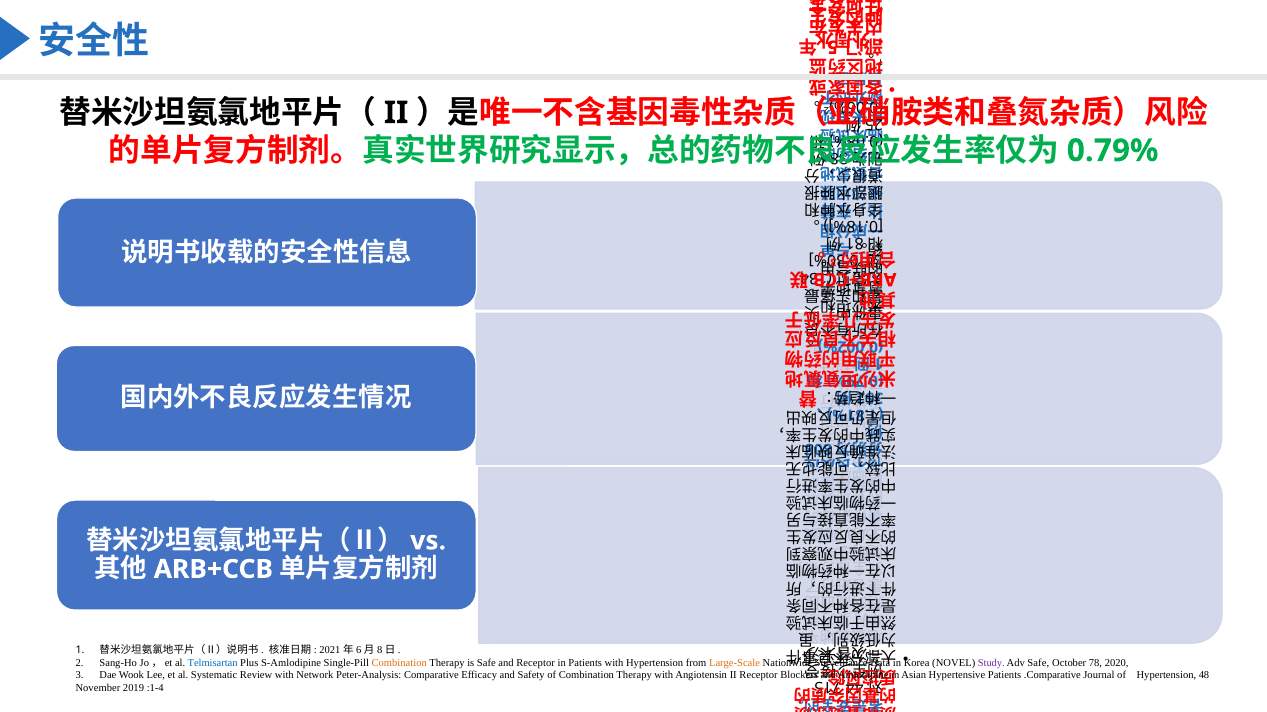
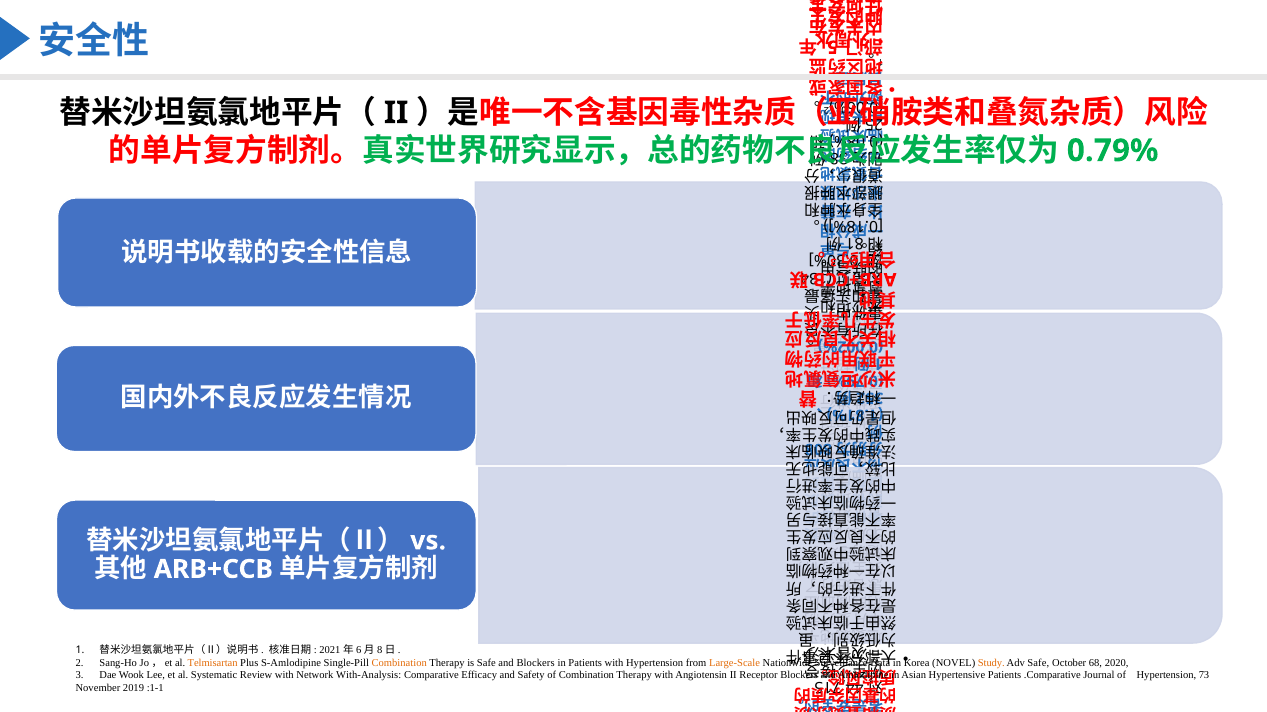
Telmisartan colour: blue -> orange (213, 663)
and Receptor: Receptor -> Blockers (536, 663)
Study colour: purple -> orange (991, 663)
78: 78 -> 68 (1095, 663)
Peter-Analysis: Peter-Analysis -> With-Analysis (369, 676)
48: 48 -> 73 (1204, 676)
:1-4: :1-4 -> :1-1 (155, 689)
